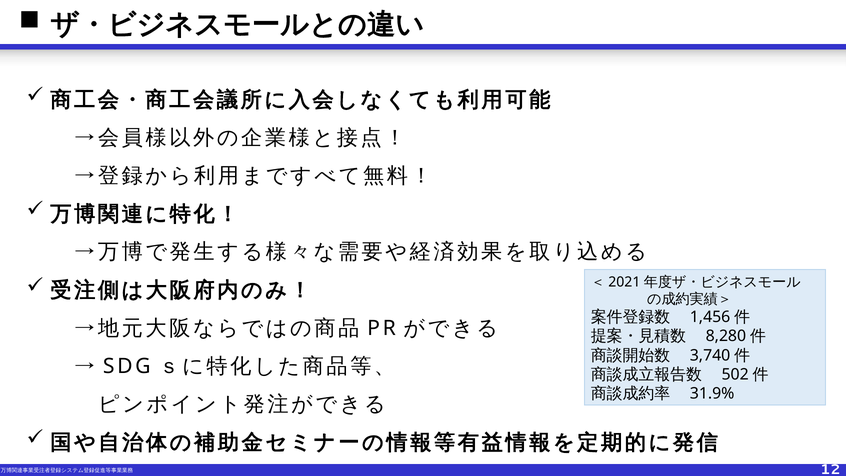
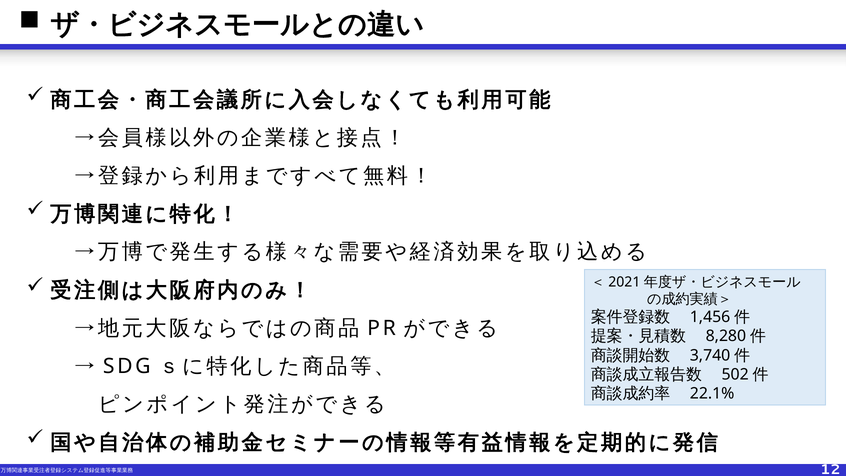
31.9%: 31.9% -> 22.1% (712, 393)
